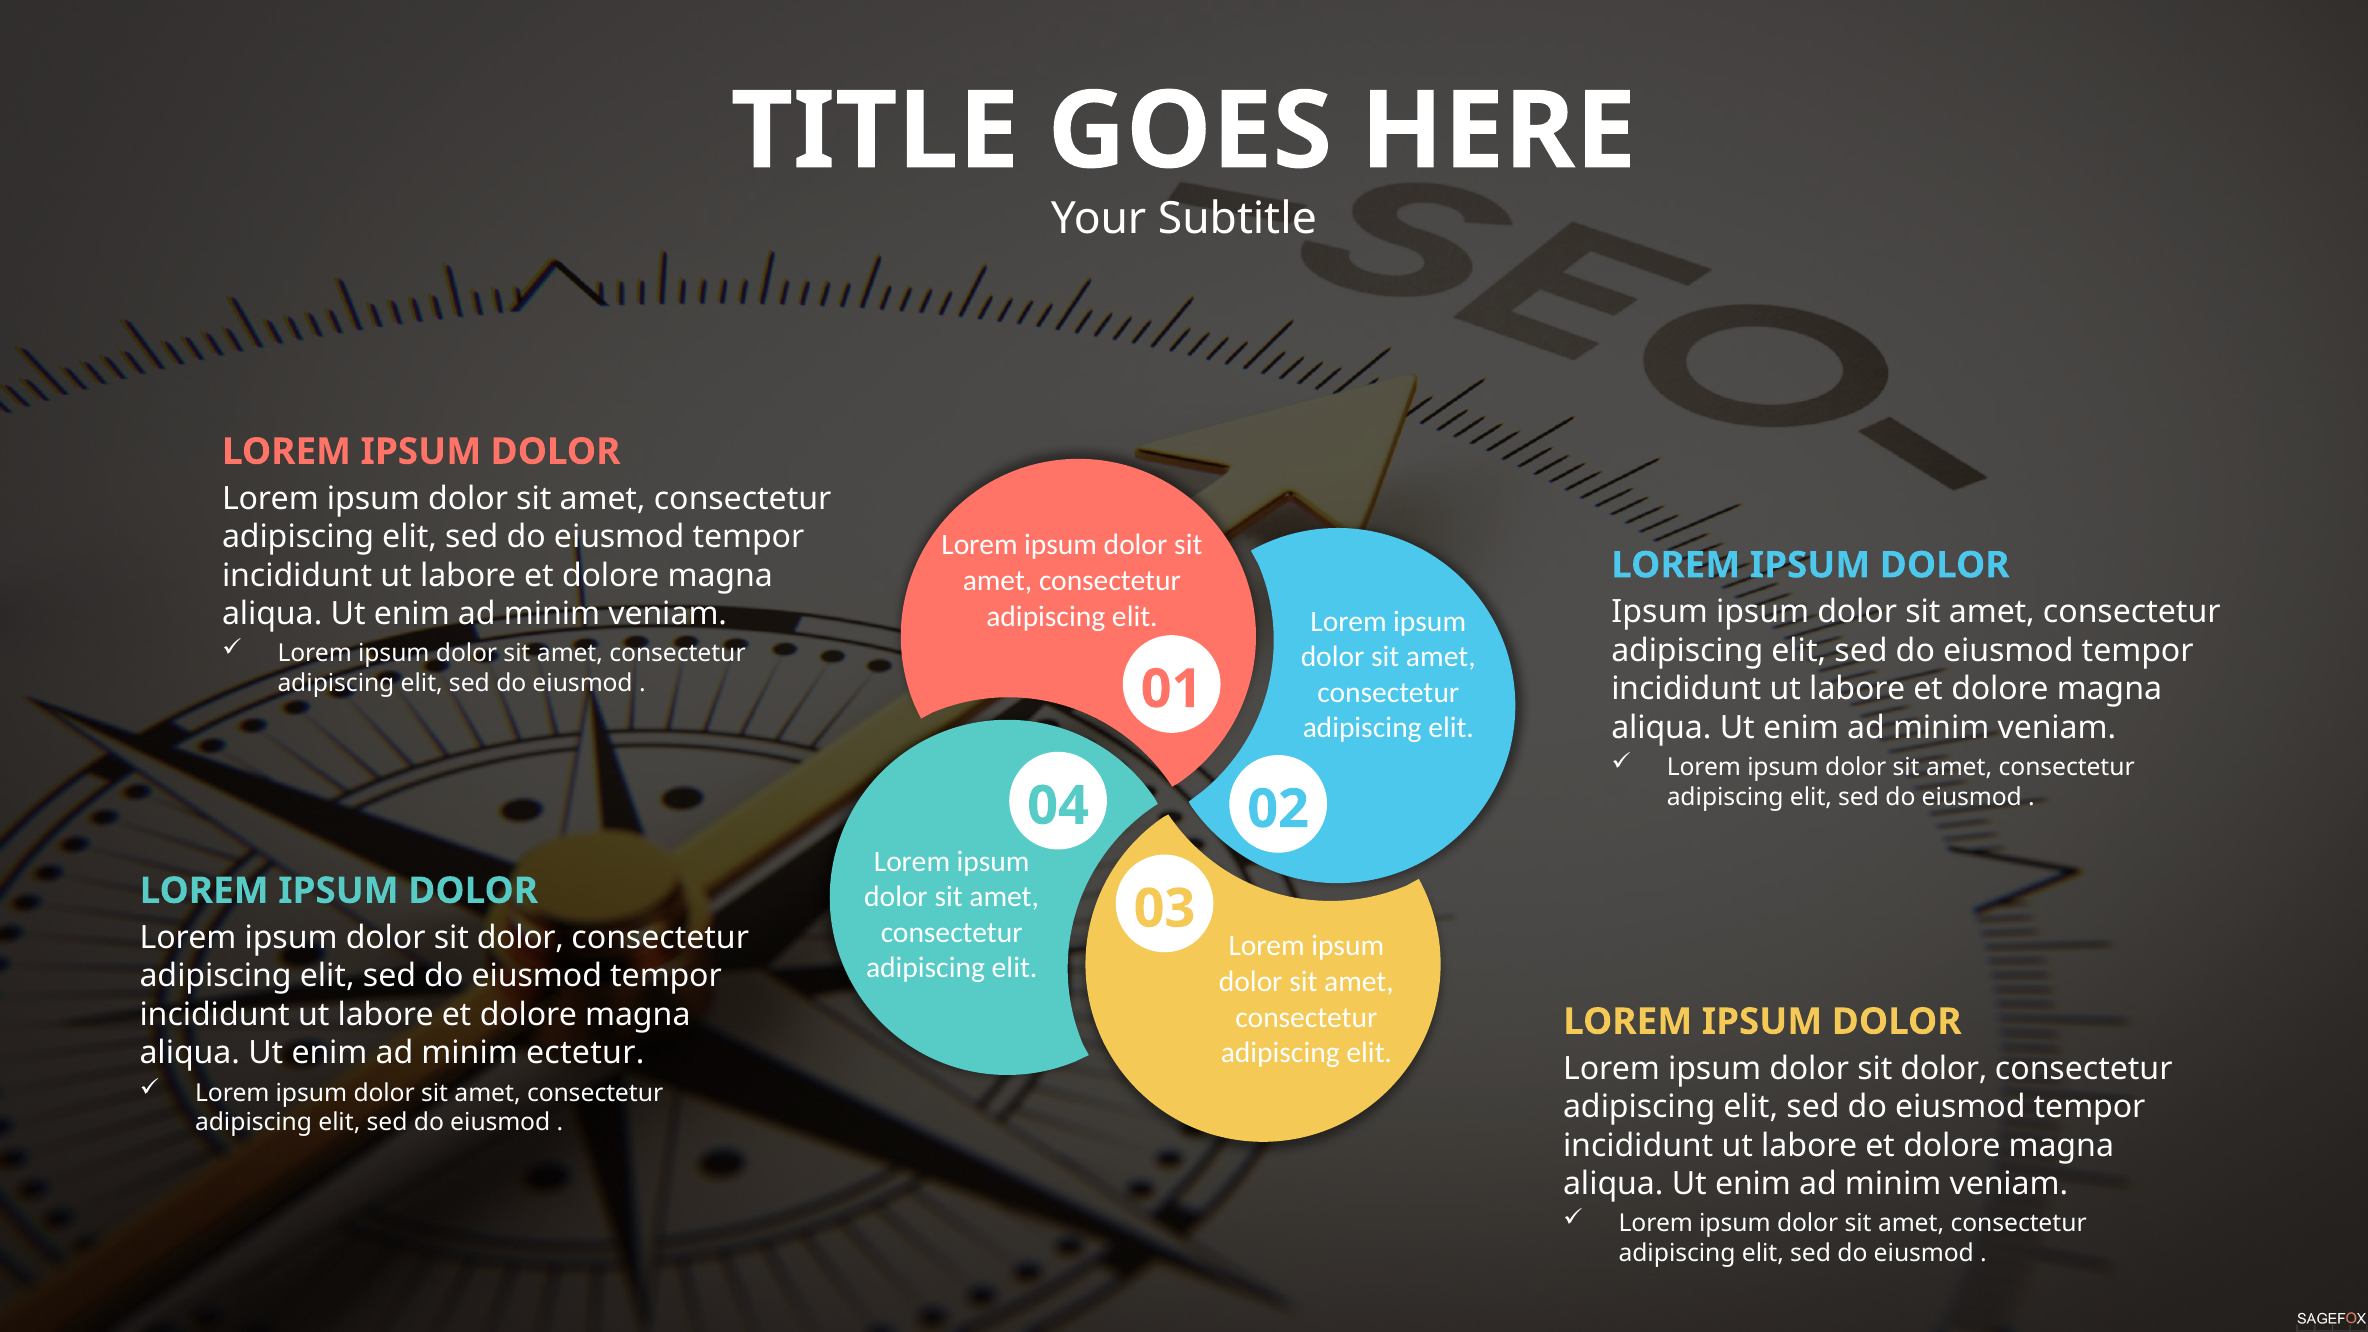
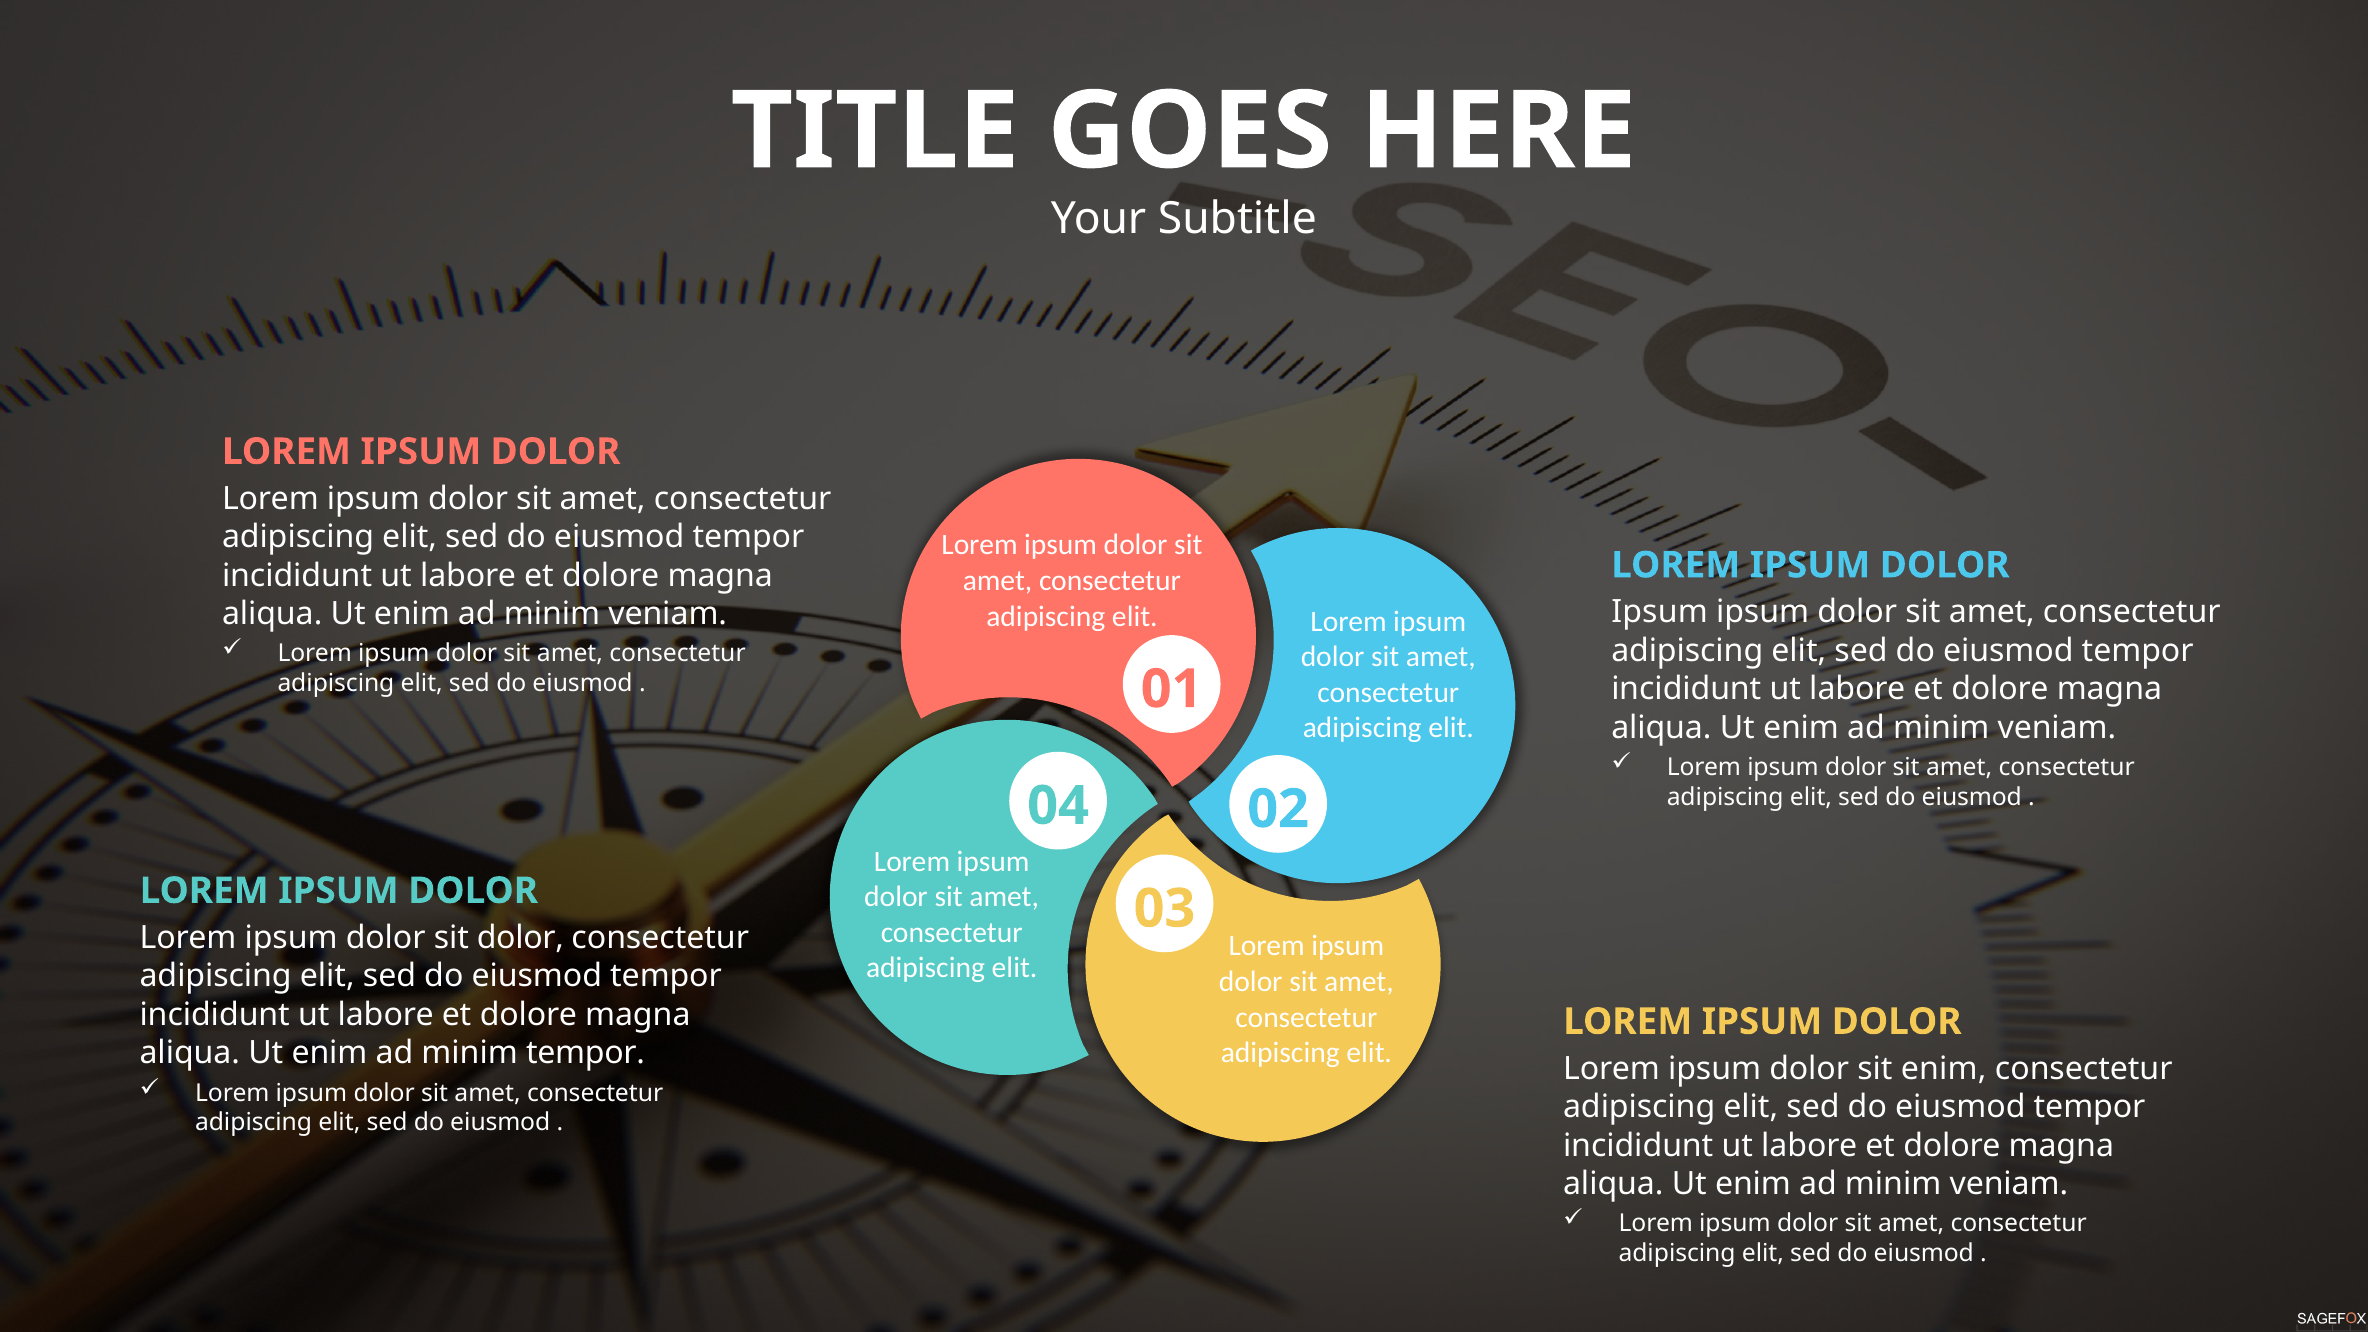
minim ectetur: ectetur -> tempor (585, 1053)
dolor: dolor -> enim (1944, 1069)
